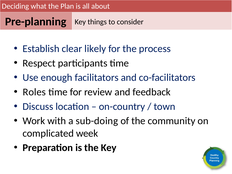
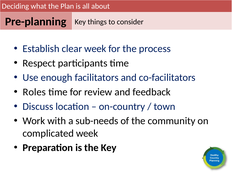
clear likely: likely -> week (95, 49)
sub-doing: sub-doing -> sub-needs (97, 121)
